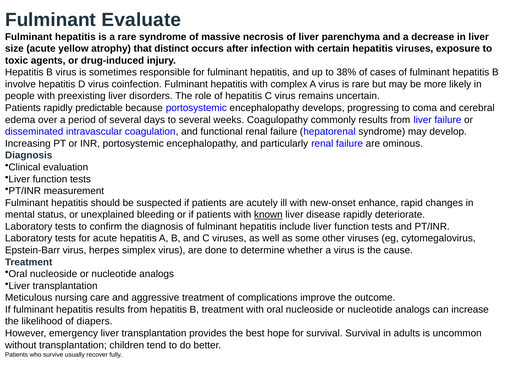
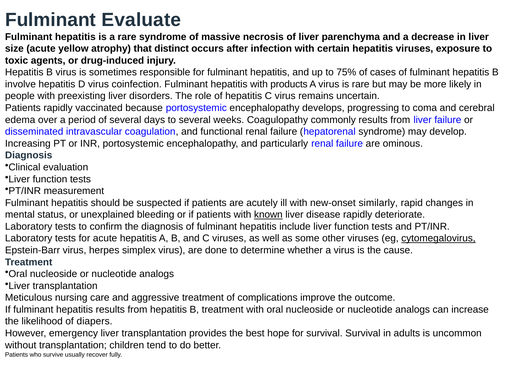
38%: 38% -> 75% (346, 72)
complex: complex -> products (289, 84)
predictable: predictable -> vaccinated (99, 108)
enhance: enhance -> similarly (378, 203)
cytomegalovirus underline: none -> present (438, 238)
